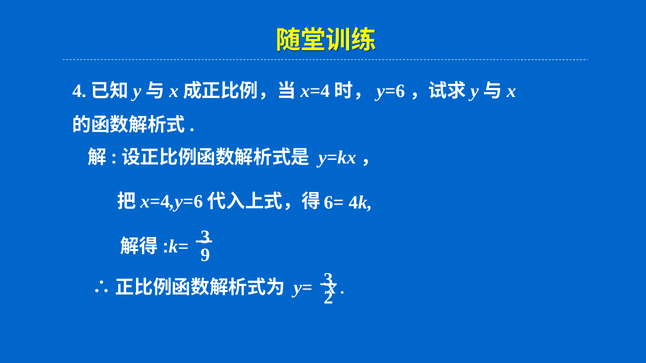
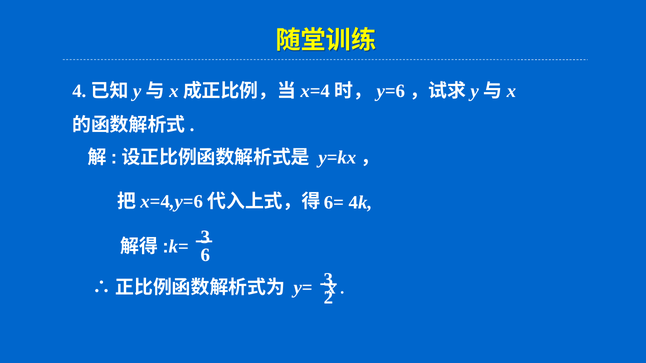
9: 9 -> 6 (205, 255)
